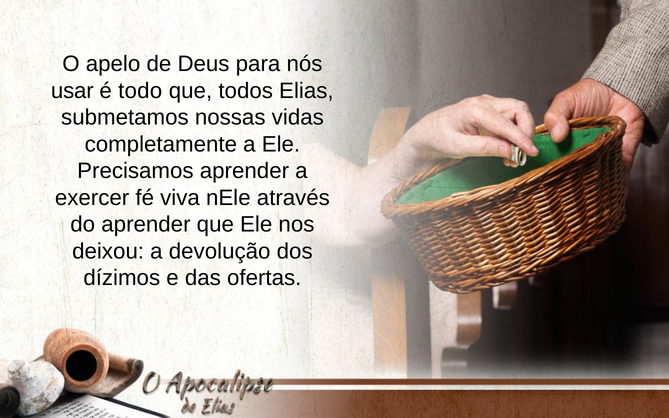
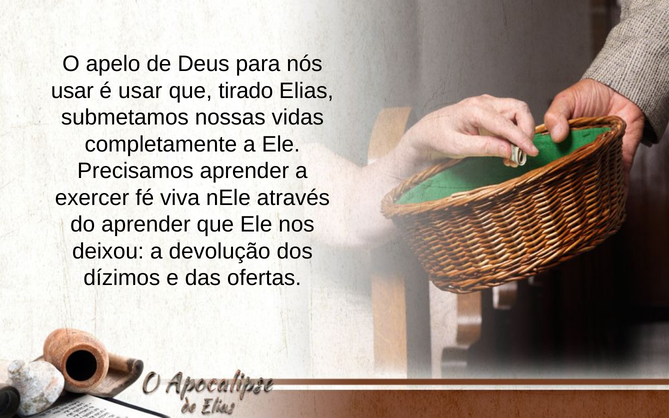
é todo: todo -> usar (140, 91)
todos: todos -> tirado (246, 91)
